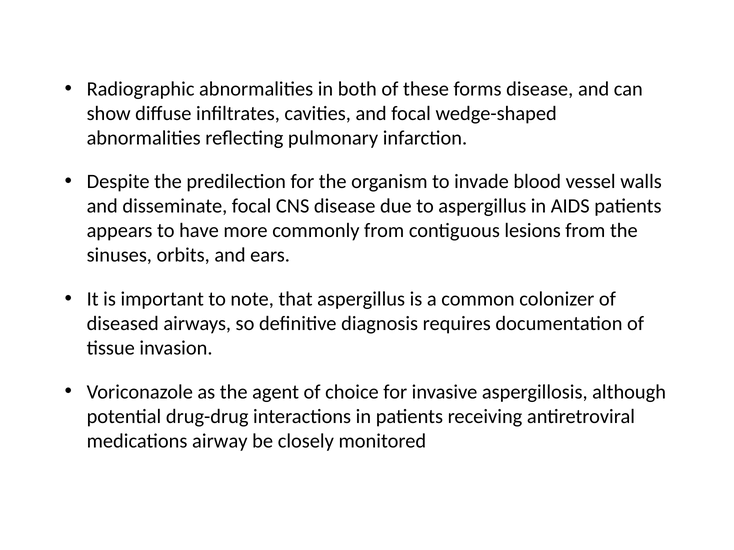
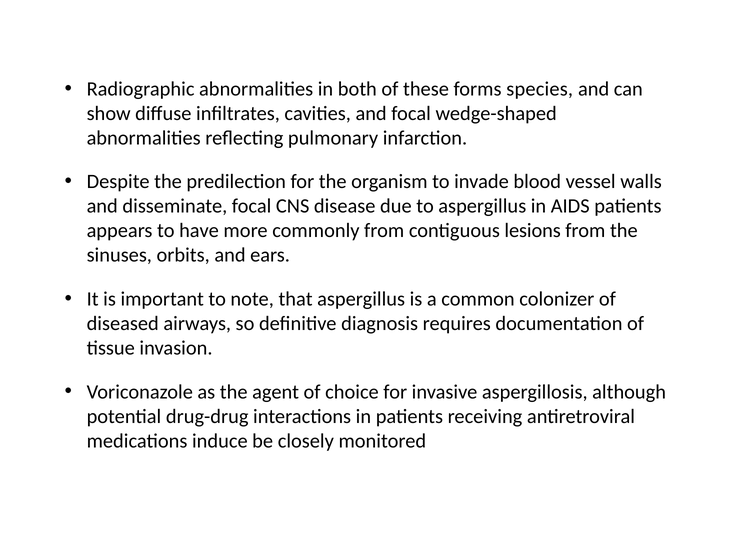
forms disease: disease -> species (540, 89)
airway: airway -> induce (220, 441)
